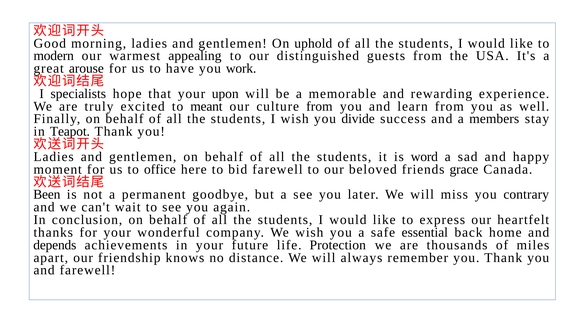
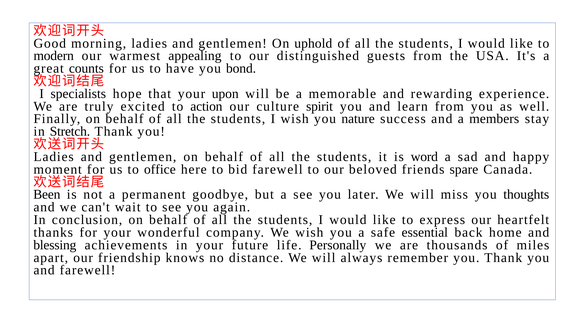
arouse: arouse -> counts (86, 68)
work: work -> bond (241, 68)
meant: meant -> action (206, 106)
culture from: from -> spirit (320, 106)
divide: divide -> nature (358, 119)
Teapot: Teapot -> Stretch (70, 132)
grace: grace -> spare (464, 169)
contrary: contrary -> thoughts (526, 195)
depends: depends -> blessing (55, 245)
Protection: Protection -> Personally (338, 245)
